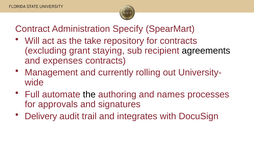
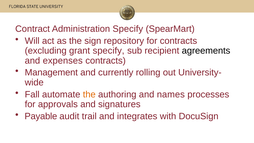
take: take -> sign (93, 41)
grant staying: staying -> specify (109, 51)
Full: Full -> Fall (32, 94)
the colour: black -> orange (89, 94)
Delivery: Delivery -> Payable (41, 116)
